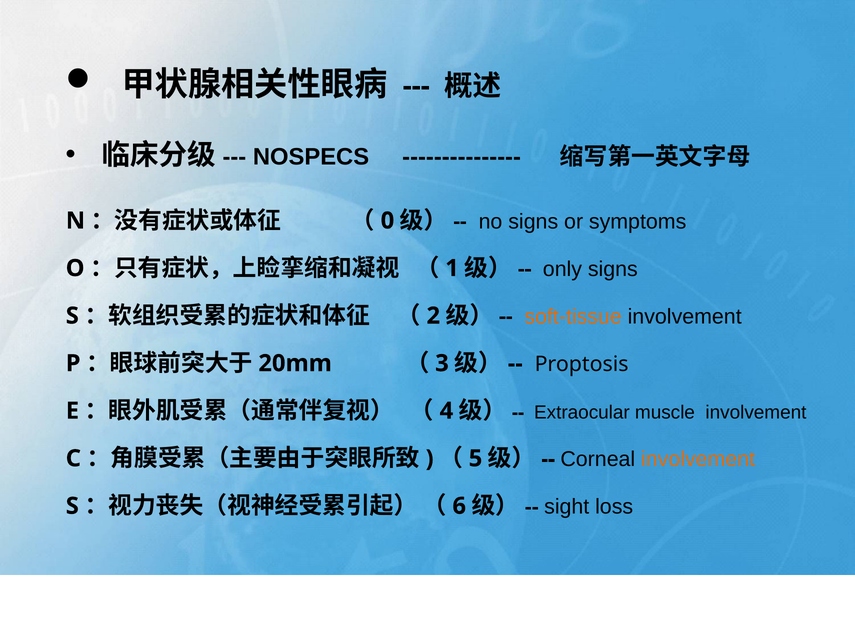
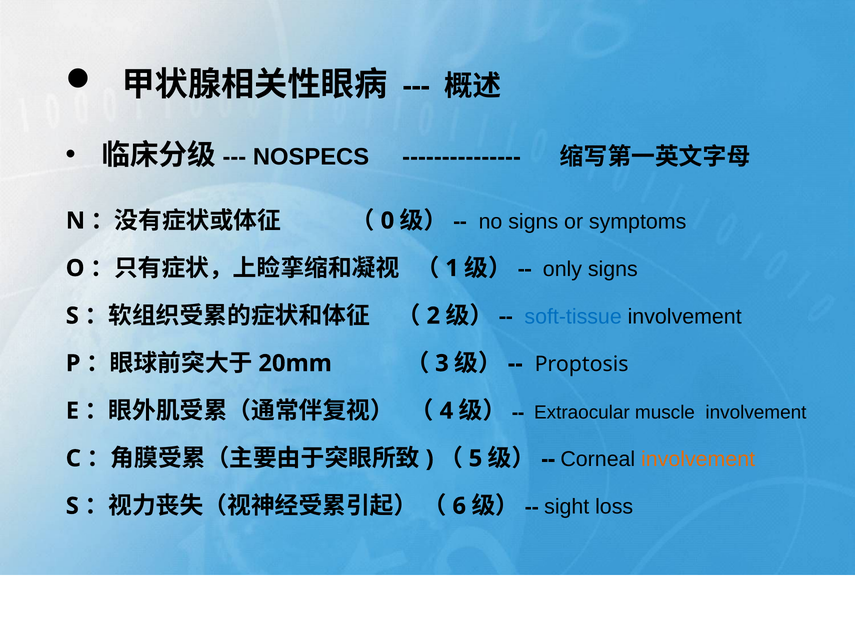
soft-tissue colour: orange -> blue (573, 316)
